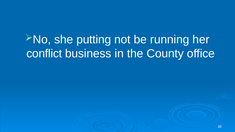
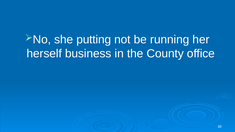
conflict: conflict -> herself (44, 54)
